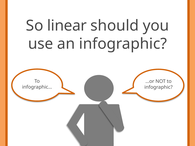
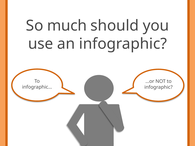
linear: linear -> much (67, 26)
